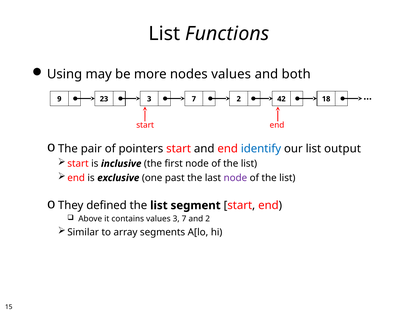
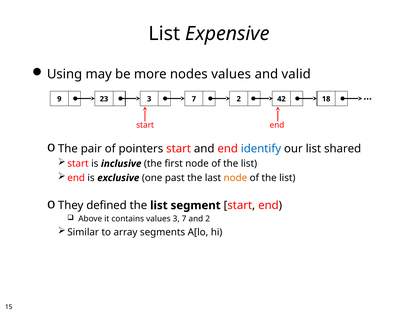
Functions: Functions -> Expensive (227, 34)
both: both -> valid (296, 74)
output: output -> shared (343, 148)
node colour: purple -> orange (235, 178)
